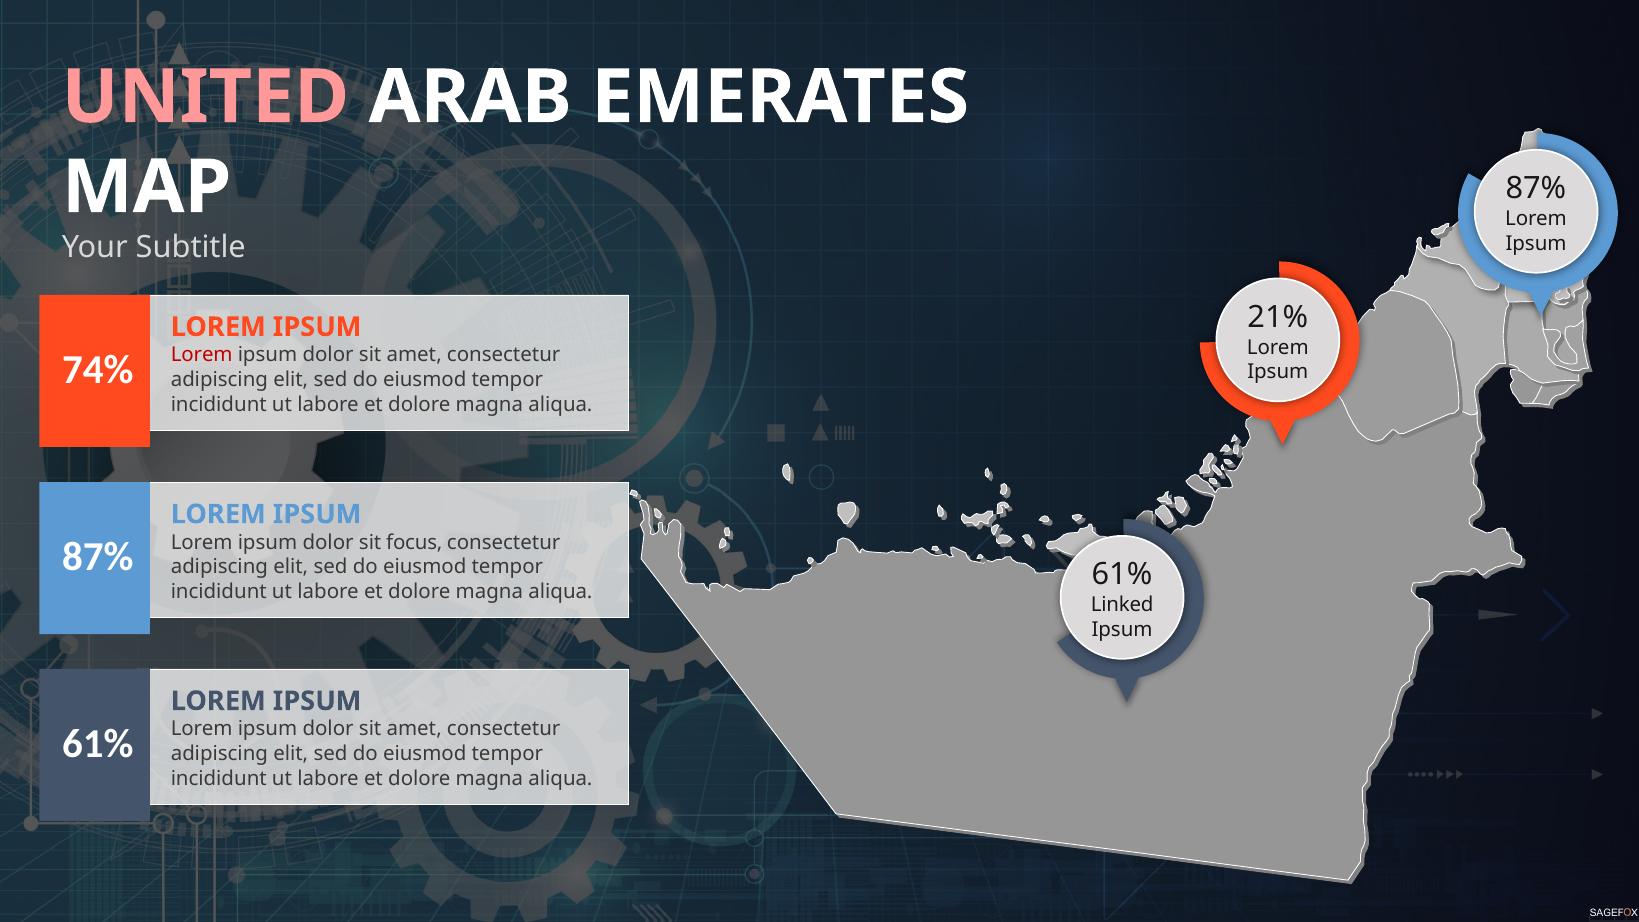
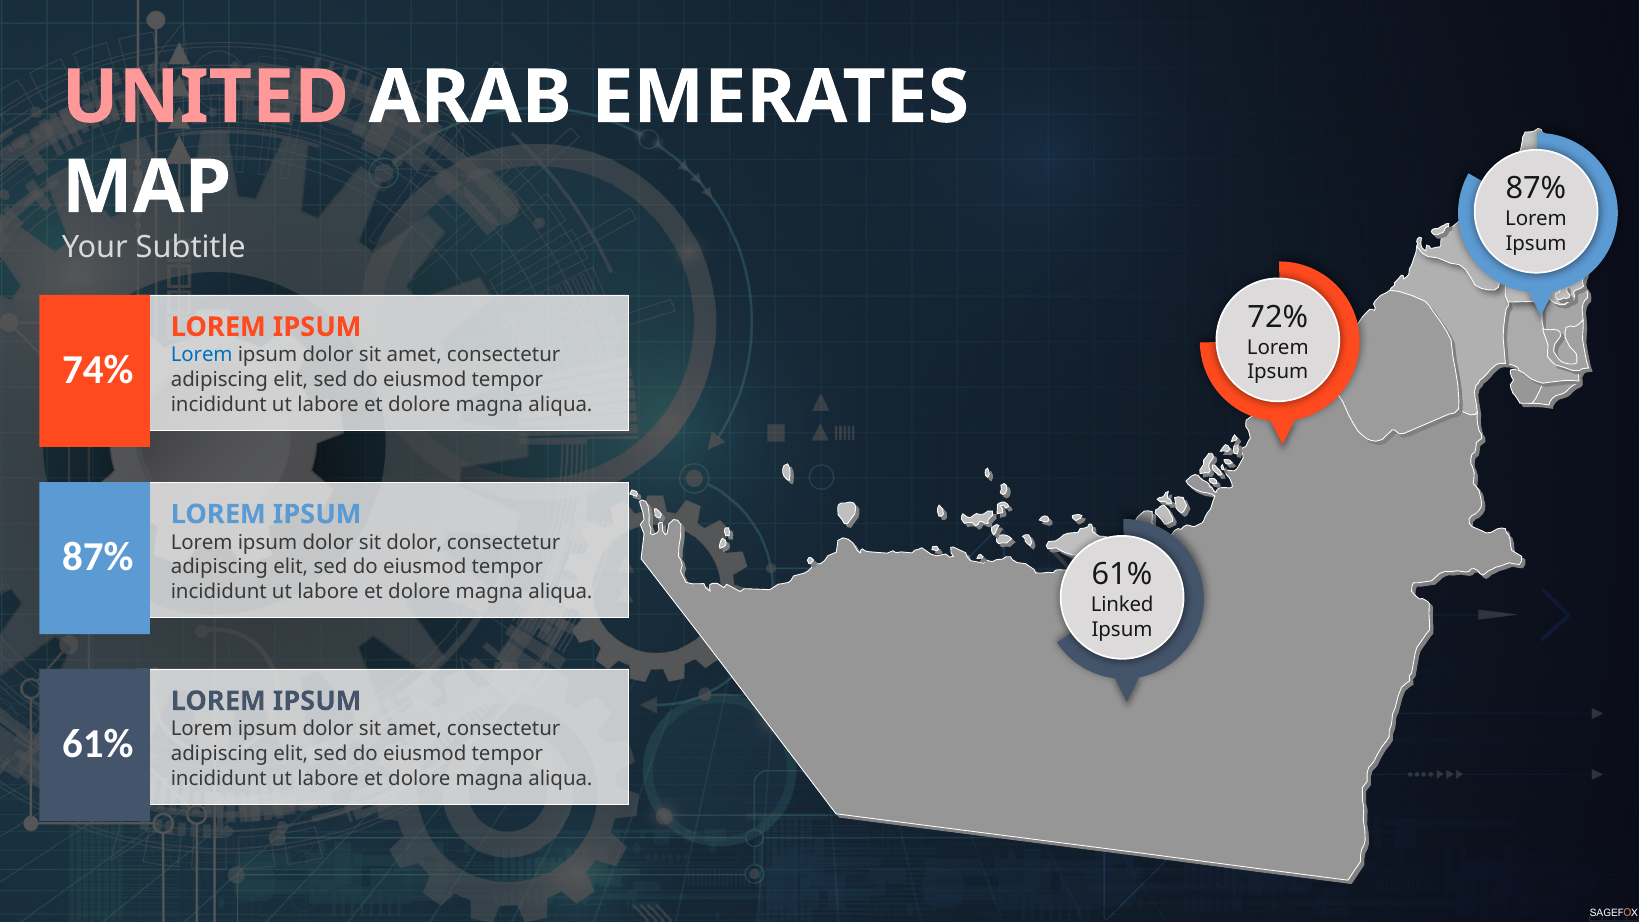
21%: 21% -> 72% (1278, 317)
Lorem colour: red -> blue (202, 355)
sit focus: focus -> dolor (414, 542)
